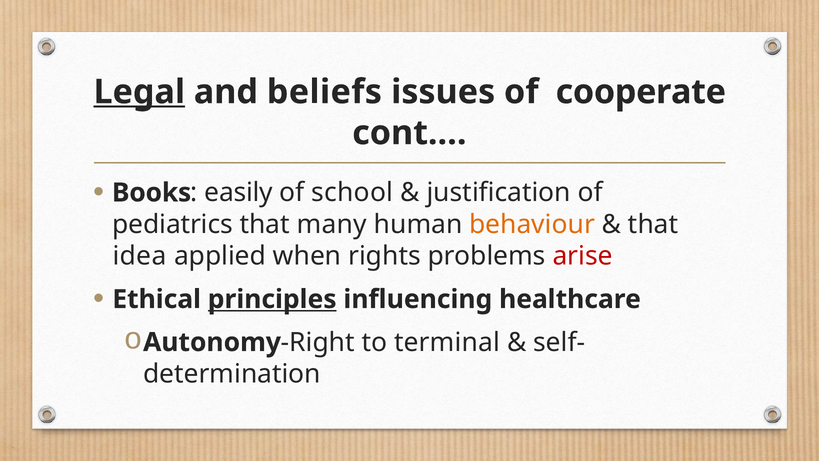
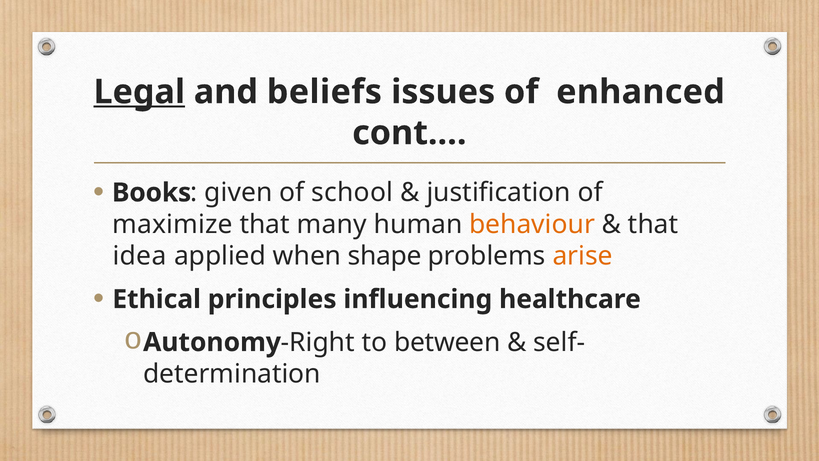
cooperate: cooperate -> enhanced (640, 92)
easily: easily -> given (238, 193)
pediatrics: pediatrics -> maximize (172, 224)
rights: rights -> shape (385, 256)
arise colour: red -> orange (583, 256)
principles underline: present -> none (272, 299)
terminal: terminal -> between (447, 342)
